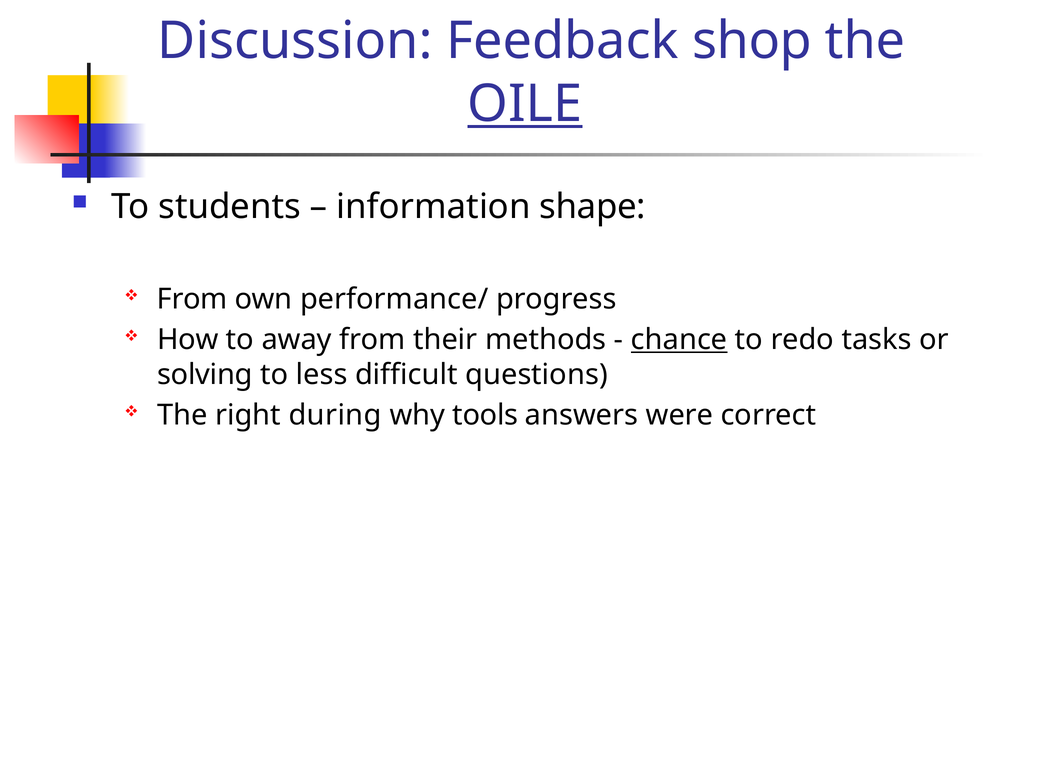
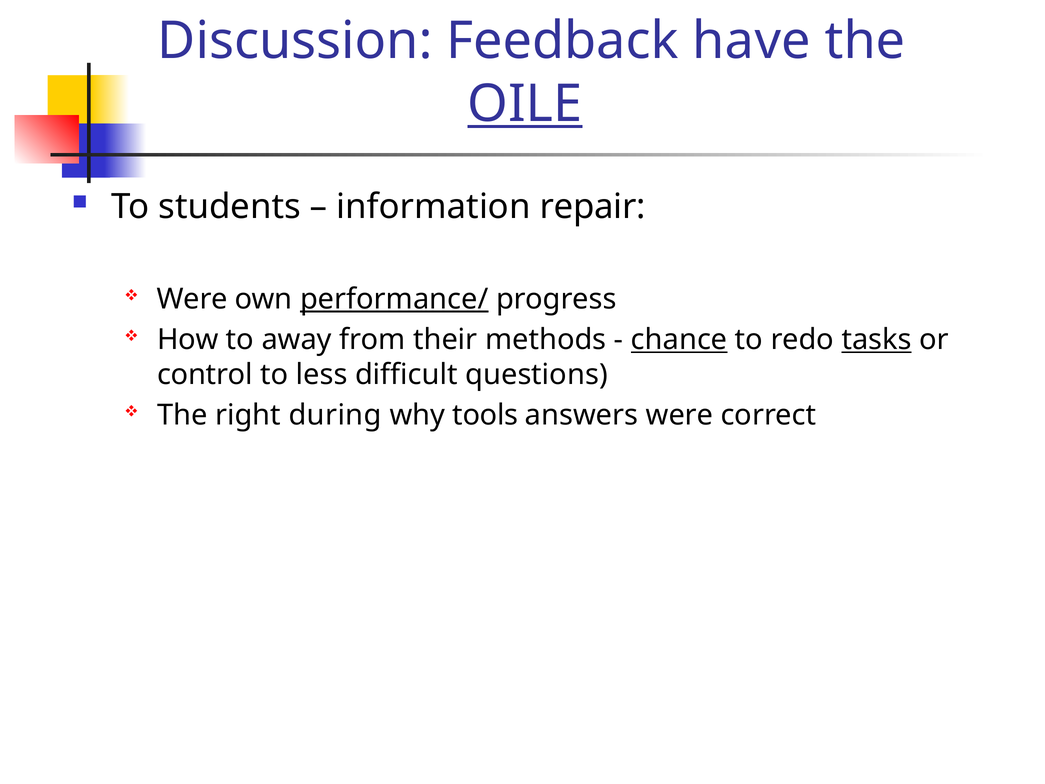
shop: shop -> have (752, 41)
shape: shape -> repair (593, 206)
From: From -> Were (192, 299)
performance/ underline: none -> present (394, 299)
tasks underline: none -> present (877, 340)
solving: solving -> control (205, 374)
